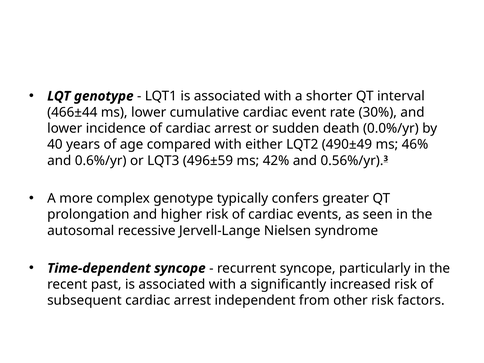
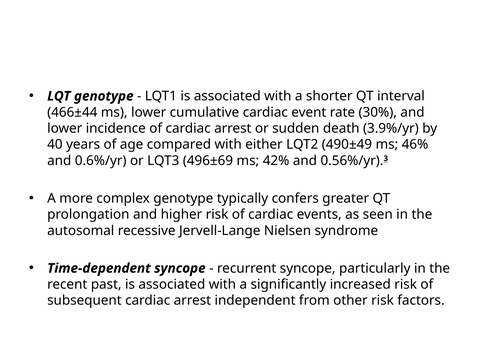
0.0%/yr: 0.0%/yr -> 3.9%/yr (391, 128)
496±59: 496±59 -> 496±69 (208, 161)
